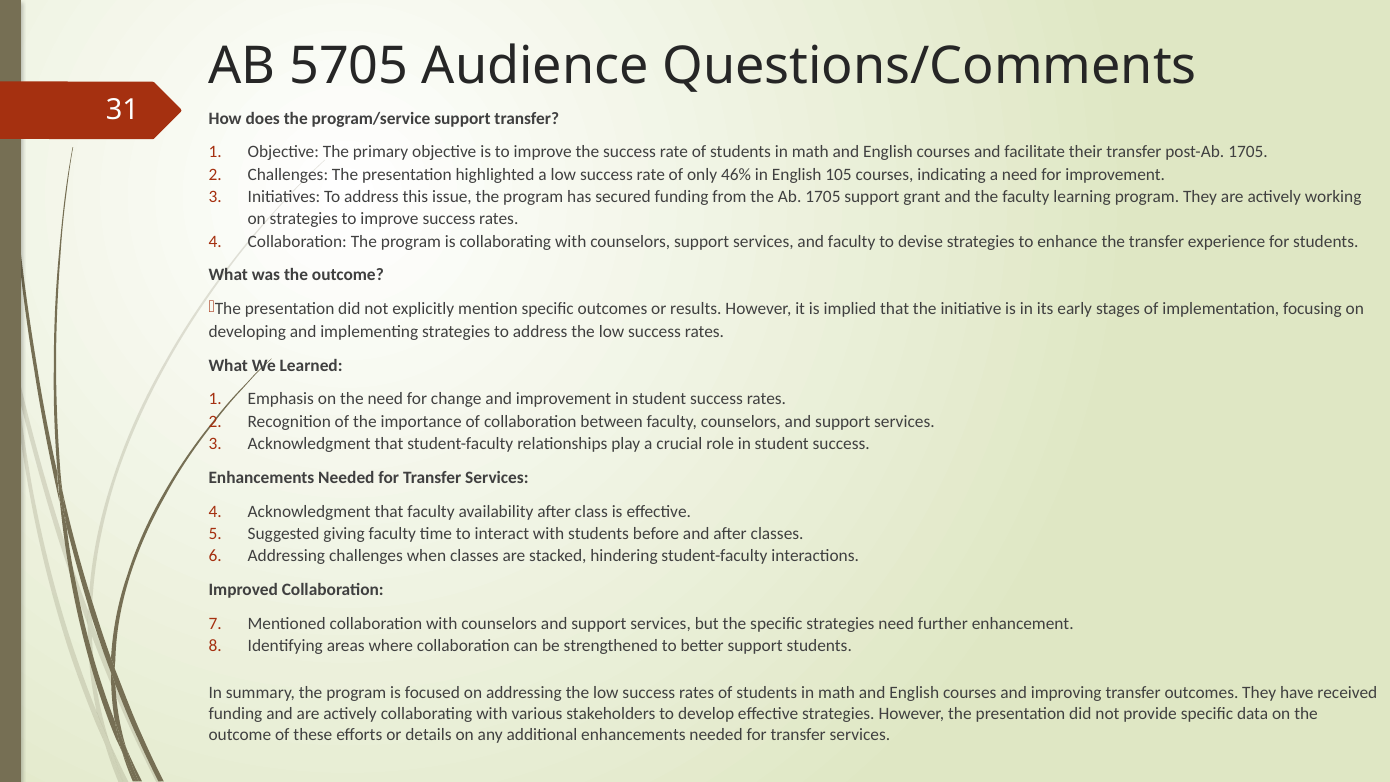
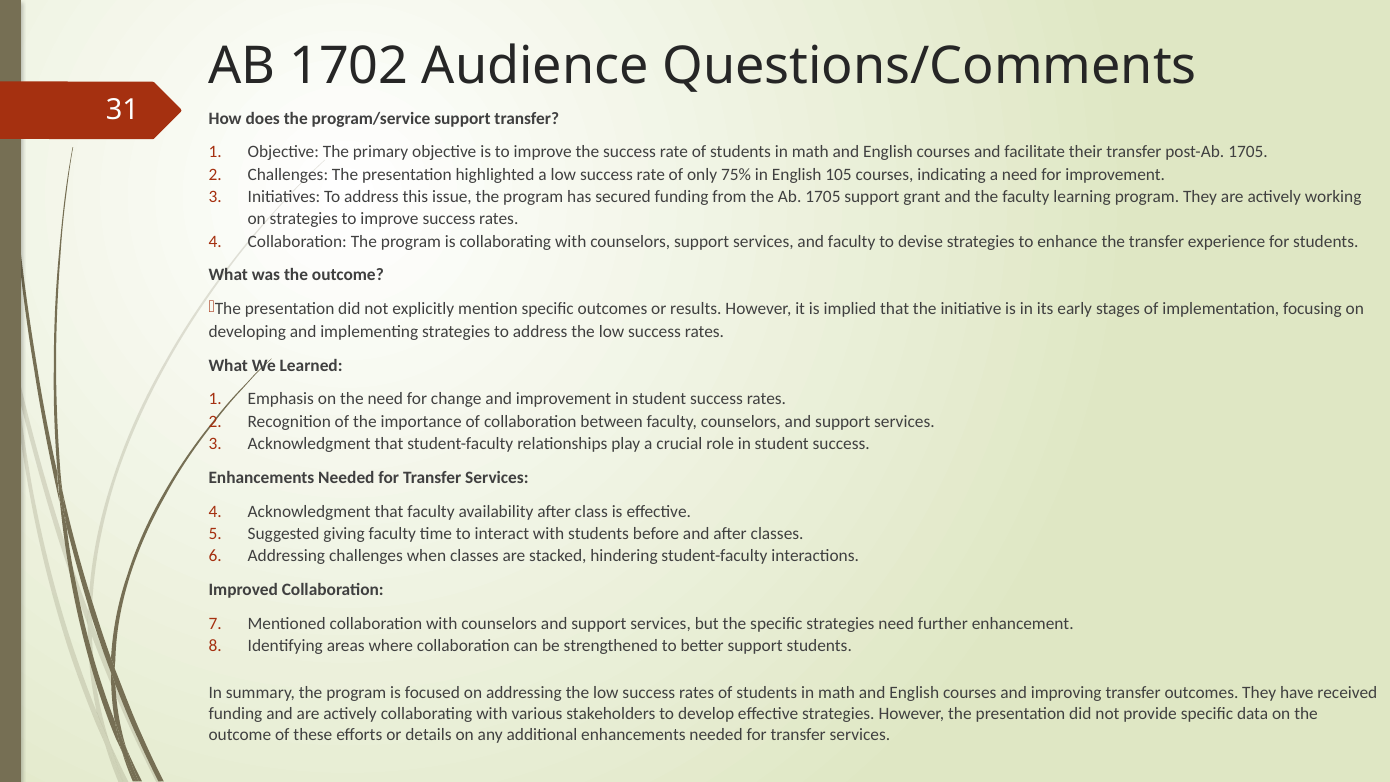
5705: 5705 -> 1702 (349, 66)
46%: 46% -> 75% (736, 174)
